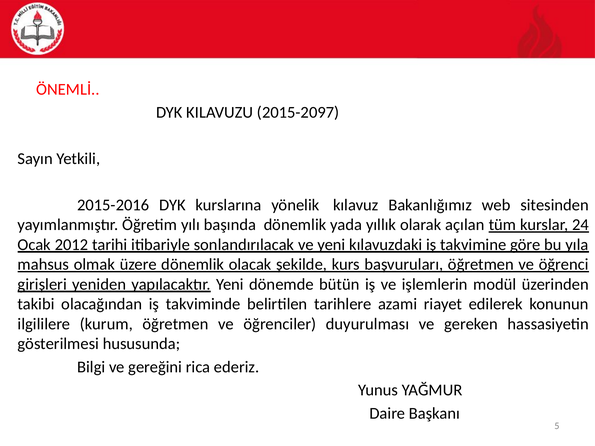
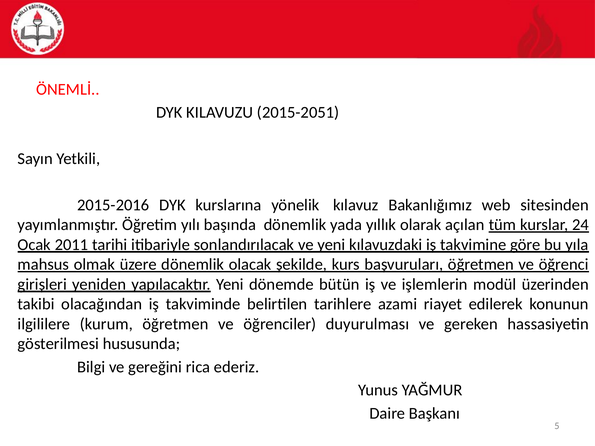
2015-2097: 2015-2097 -> 2015-2051 (298, 113)
2012: 2012 -> 2011 (71, 245)
